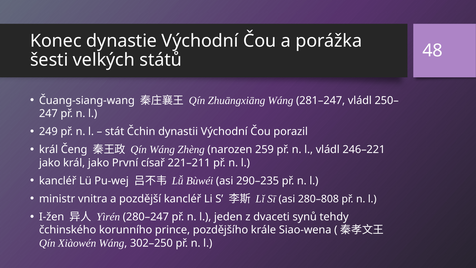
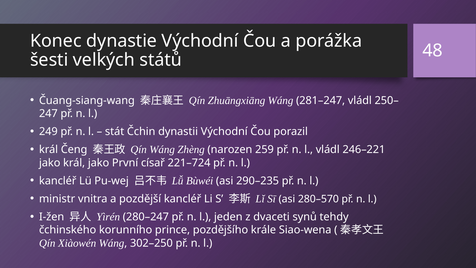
221–211: 221–211 -> 221–724 (189, 163)
280–808: 280–808 -> 280–570 (318, 199)
